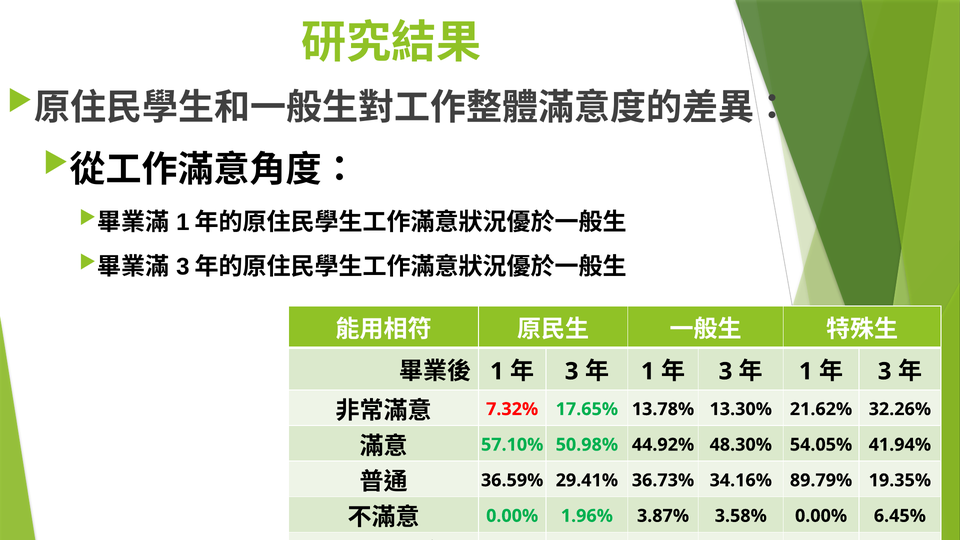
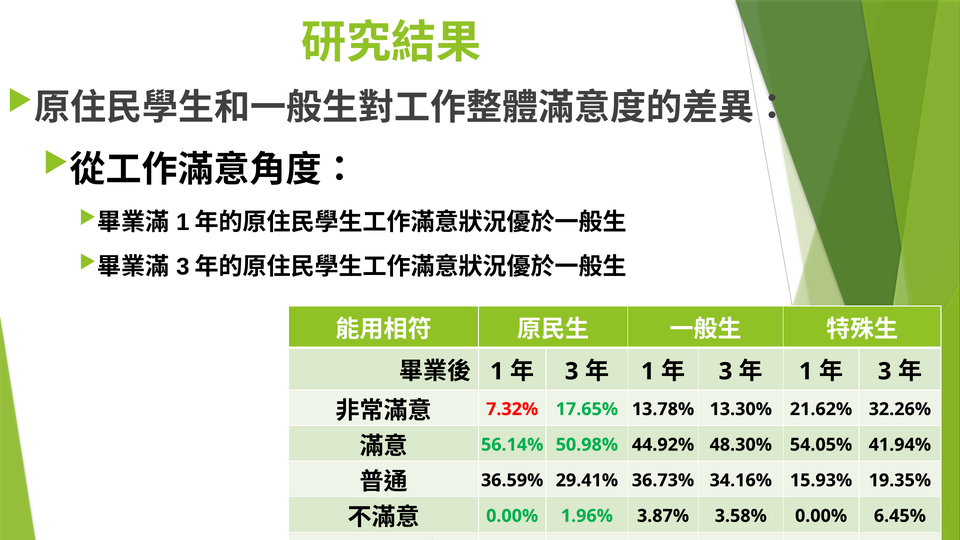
57.10%: 57.10% -> 56.14% (512, 445)
89.79%: 89.79% -> 15.93% (821, 480)
